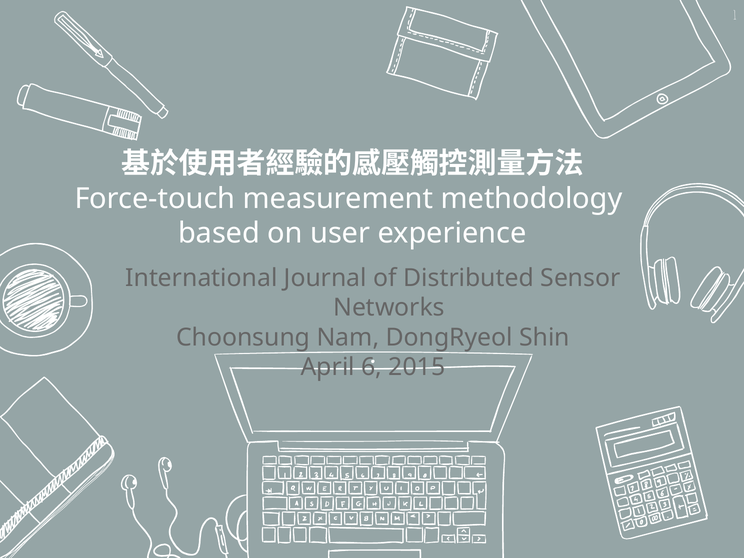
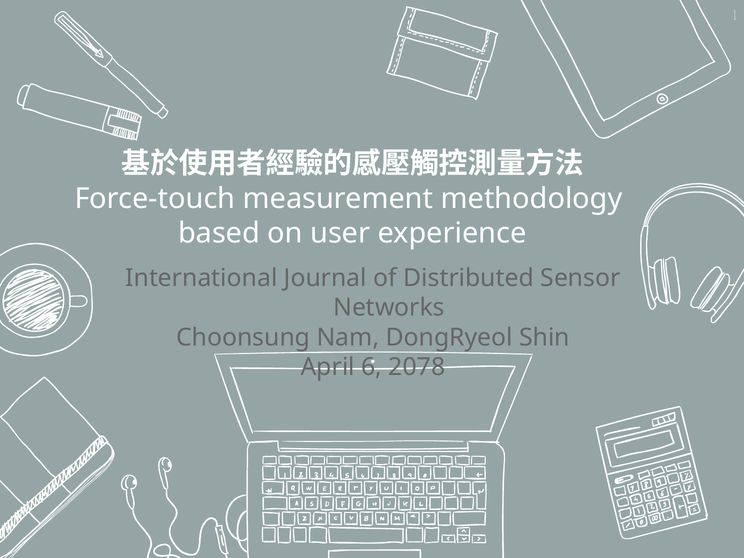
2015: 2015 -> 2078 (417, 367)
